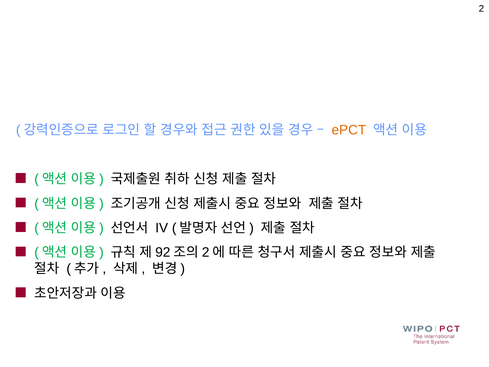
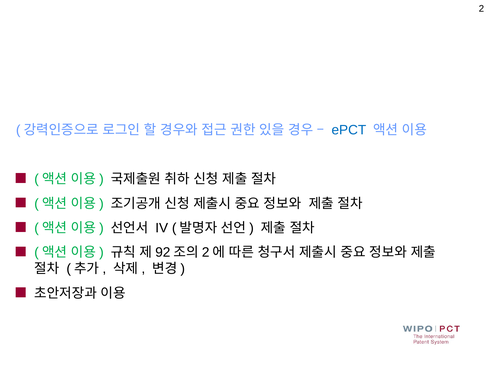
ePCT colour: orange -> blue (349, 130)
